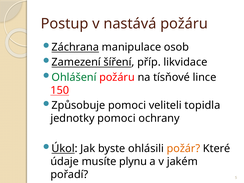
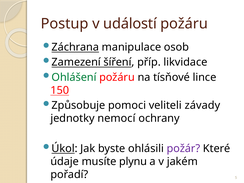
nastává: nastává -> událostí (130, 24)
topidla: topidla -> závady (202, 105)
jednotky pomoci: pomoci -> nemocí (116, 118)
požár colour: orange -> purple (183, 148)
